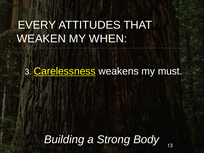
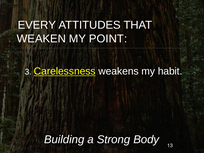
WHEN: WHEN -> POINT (108, 39)
must: must -> habit (170, 71)
